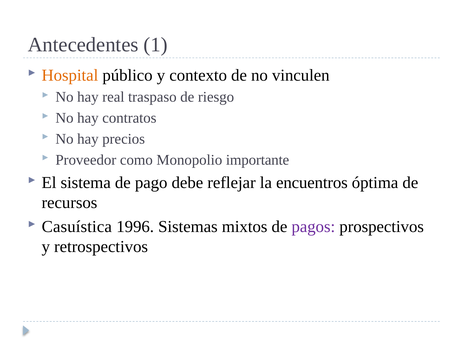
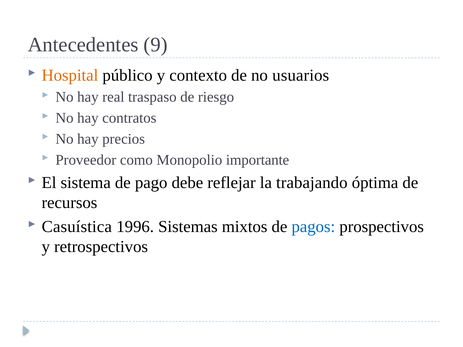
1: 1 -> 9 (156, 45)
vinculen: vinculen -> usuarios (301, 75)
encuentros: encuentros -> trabajando (312, 183)
pagos colour: purple -> blue (313, 227)
